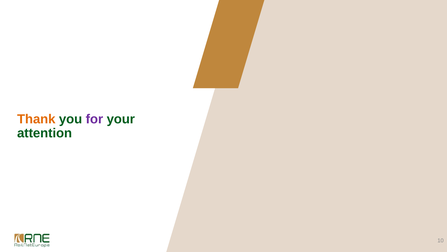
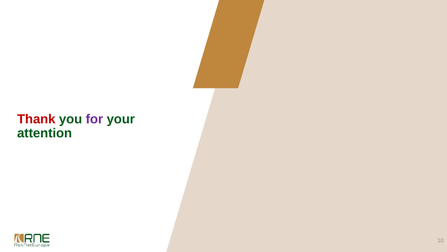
Thank colour: orange -> red (36, 119)
